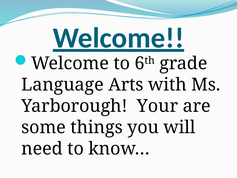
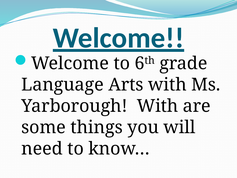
Yarborough Your: Your -> With (157, 106)
